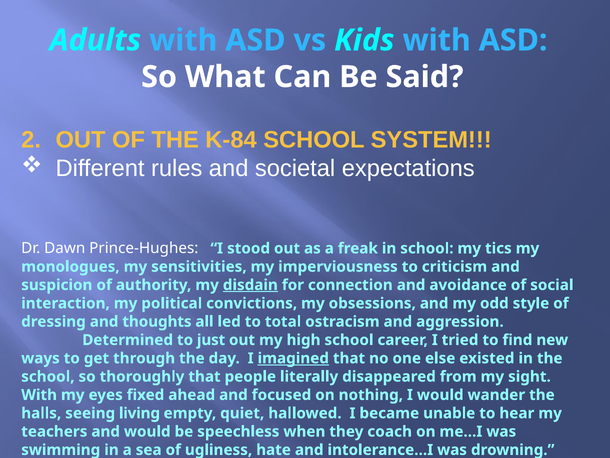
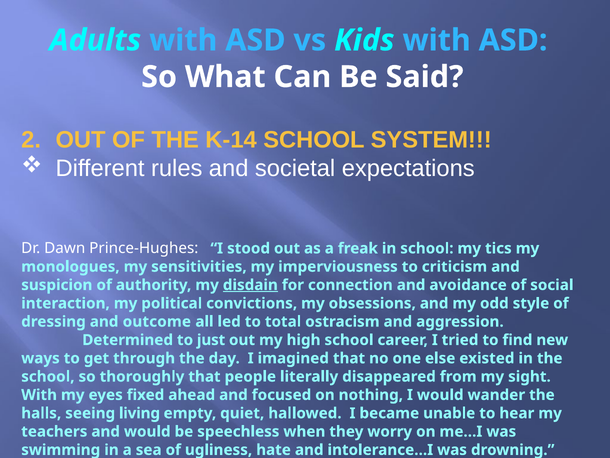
K-84: K-84 -> K-14 (231, 140)
thoughts: thoughts -> outcome (157, 321)
imagined underline: present -> none (293, 358)
coach: coach -> worry (390, 431)
